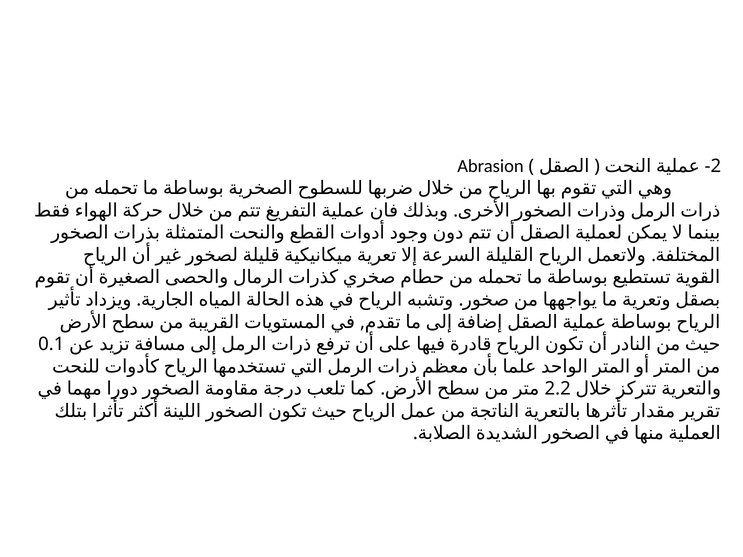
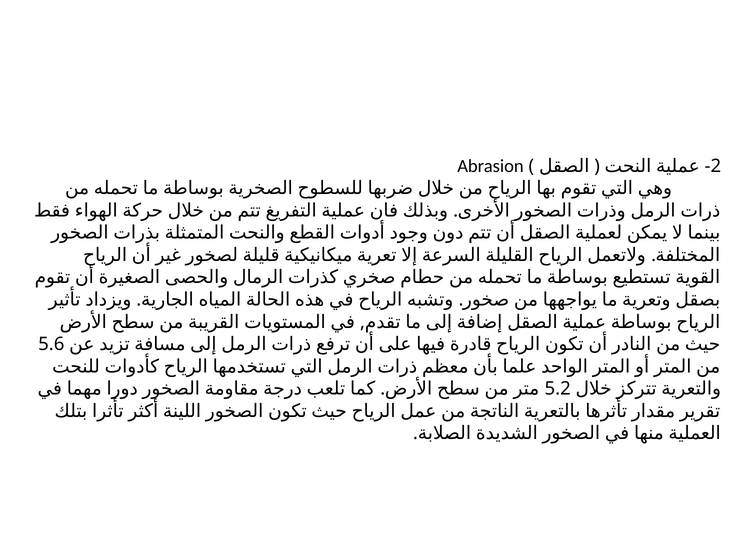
0.1: 0.1 -> 5.6 (51, 344)
2.2: 2.2 -> 5.2 (558, 389)
